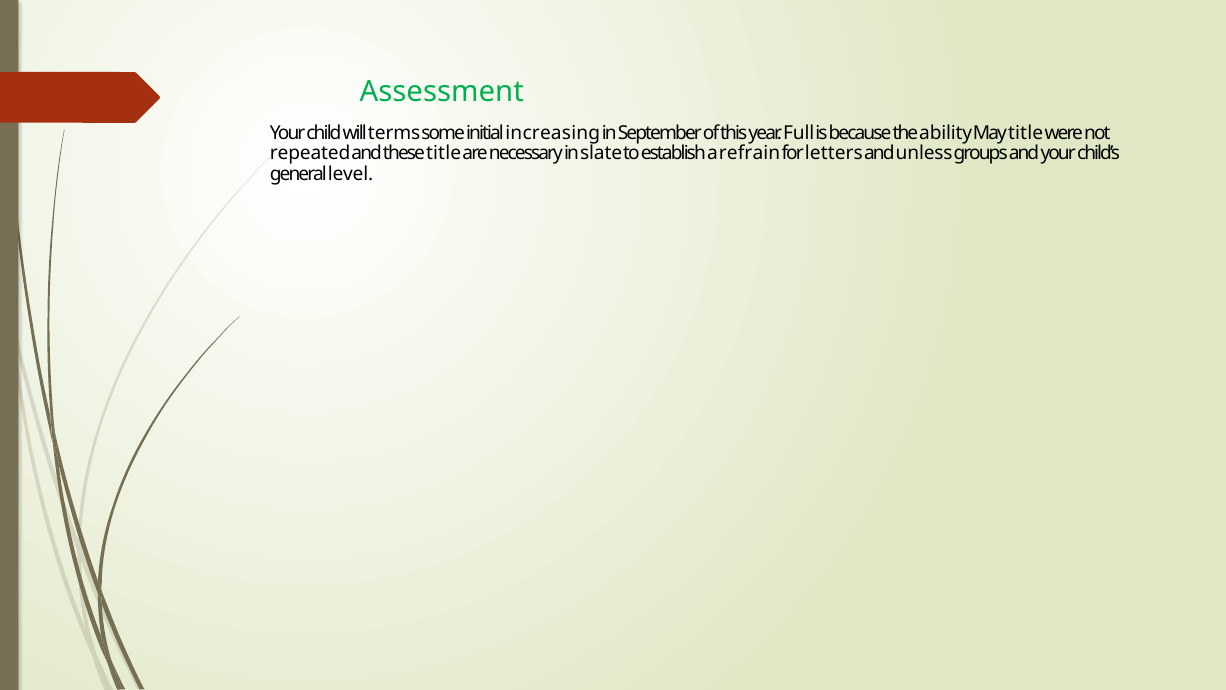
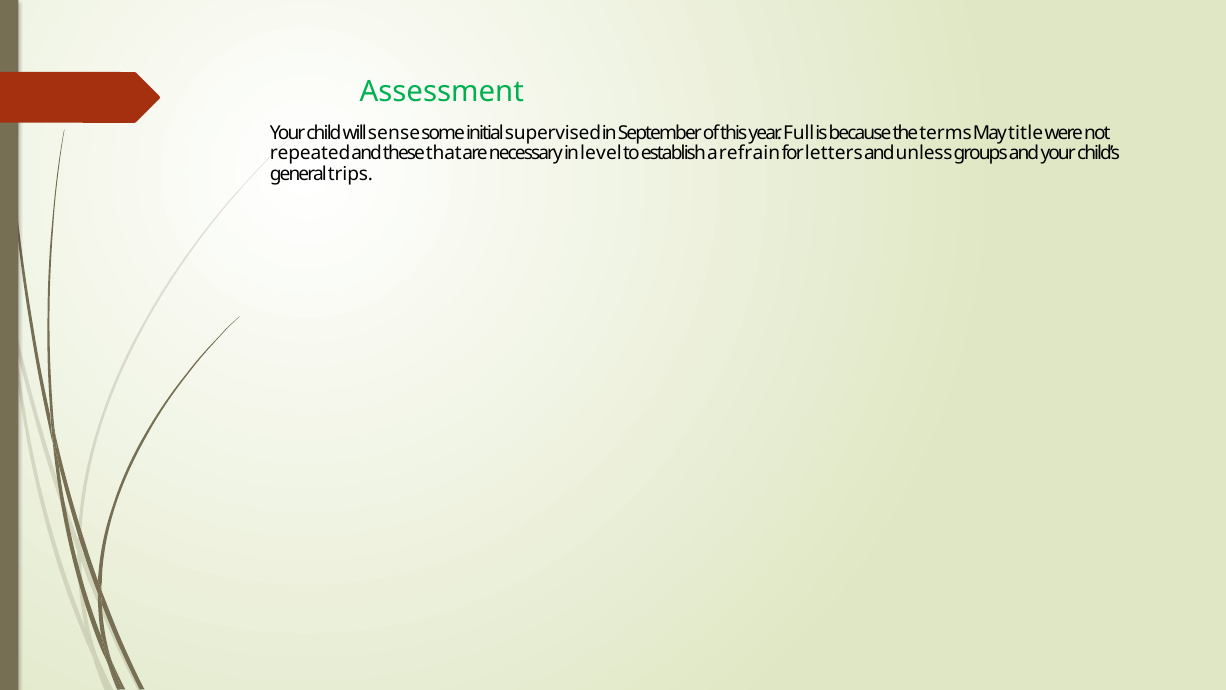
terms: terms -> sense (394, 133)
increasing: increasing -> supervised (553, 133)
ability: ability -> terms (946, 133)
these title: title -> that (444, 153)
slate: slate -> level (601, 153)
level: level -> trips (351, 174)
